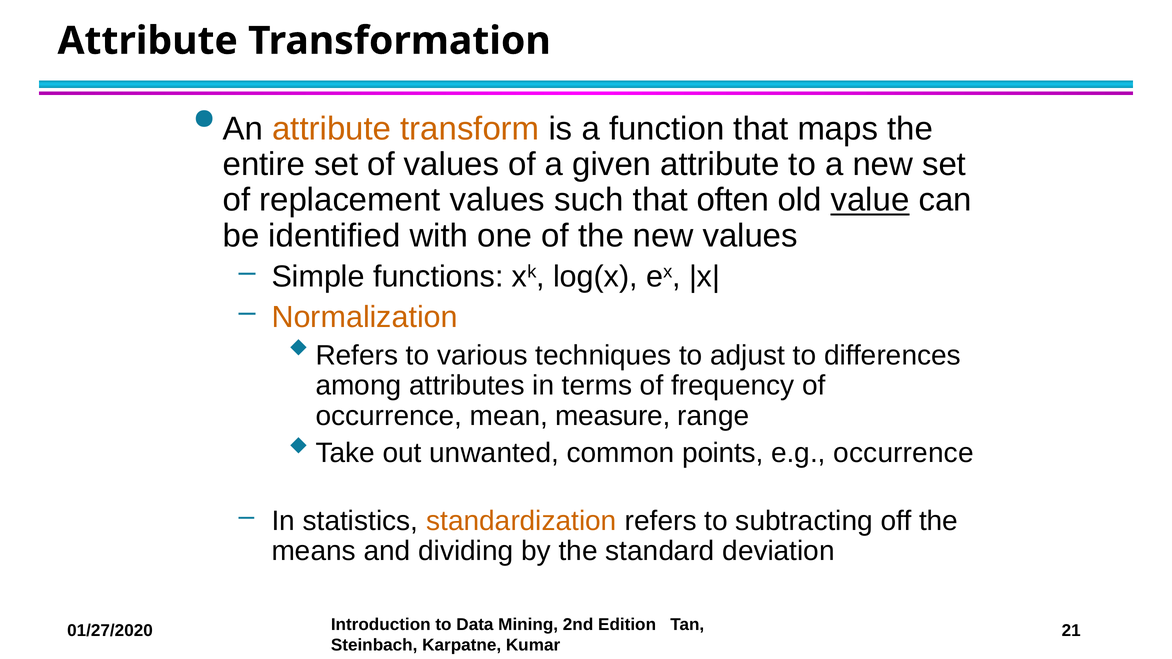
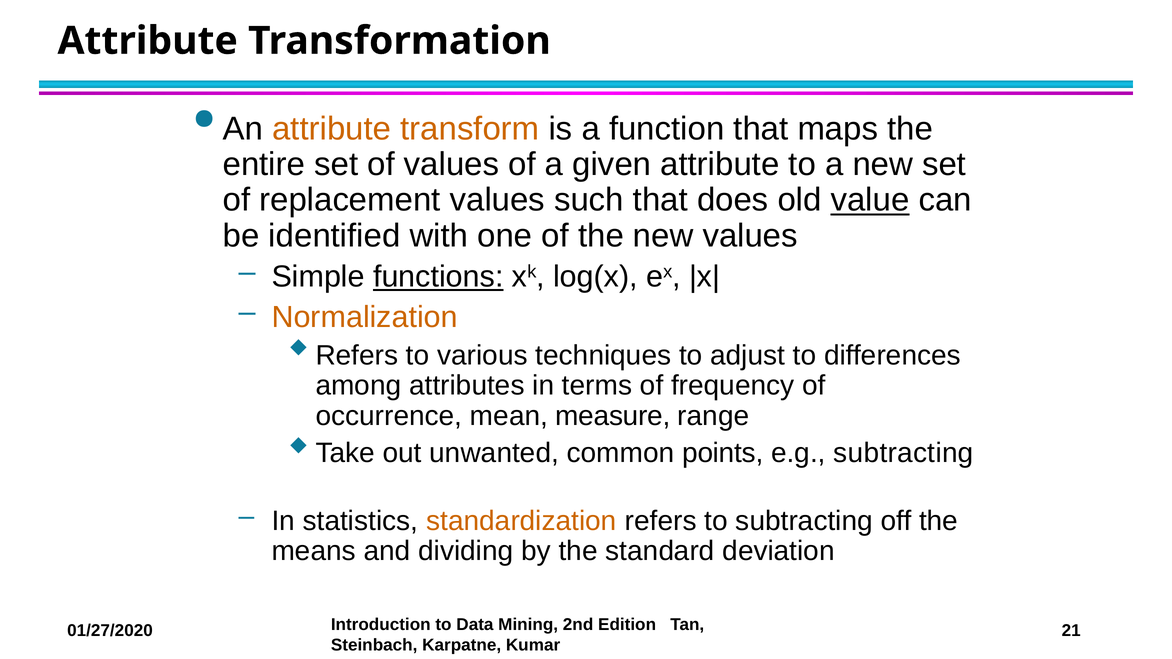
often: often -> does (733, 200)
functions underline: none -> present (438, 277)
e.g occurrence: occurrence -> subtracting (904, 453)
